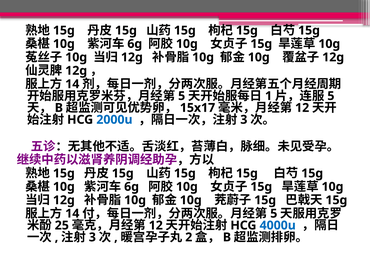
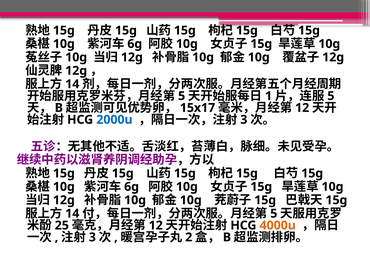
4000u colour: blue -> orange (278, 225)
